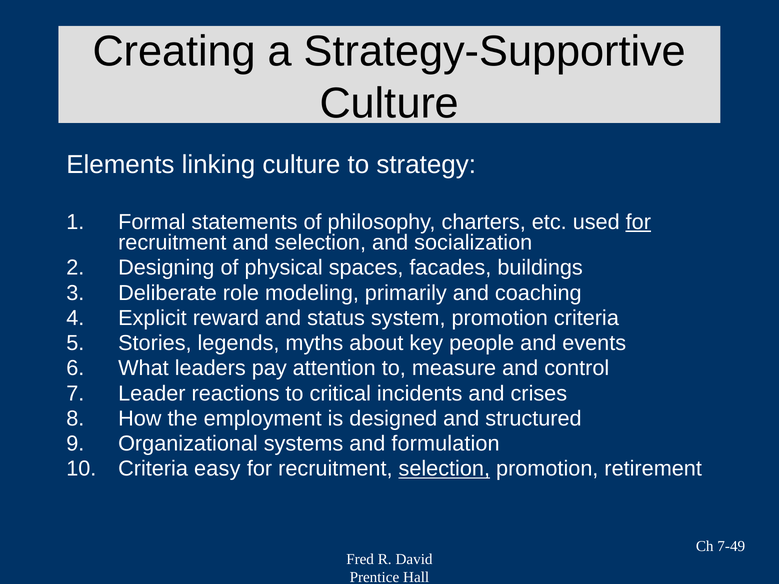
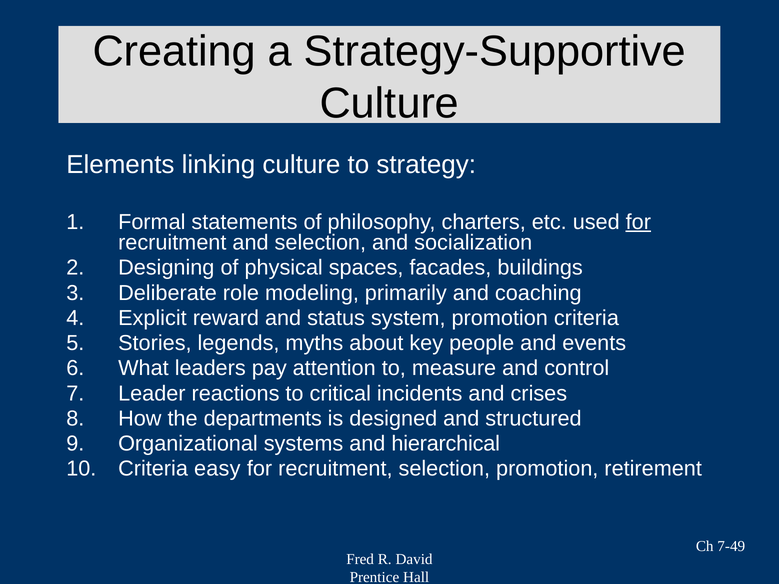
employment: employment -> departments (263, 419)
formulation: formulation -> hierarchical (446, 444)
selection underline: present -> none (444, 469)
